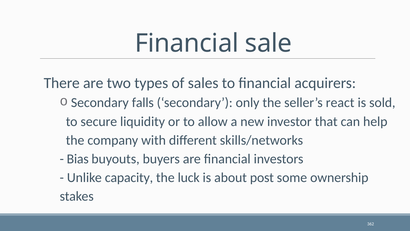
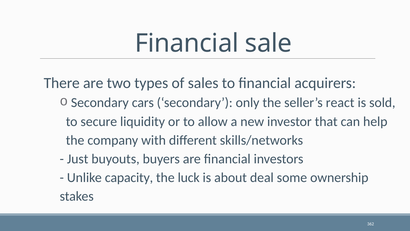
falls: falls -> cars (143, 103)
Bias: Bias -> Just (78, 159)
post: post -> deal (262, 177)
